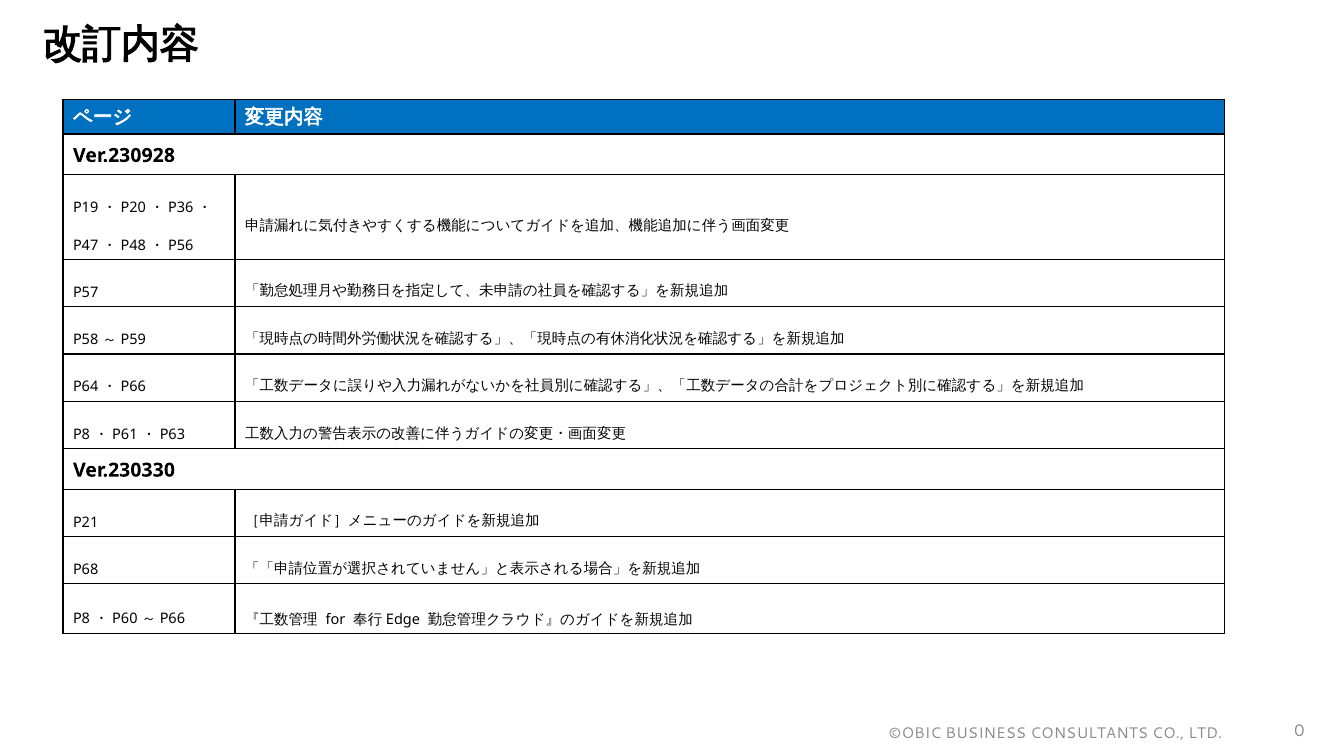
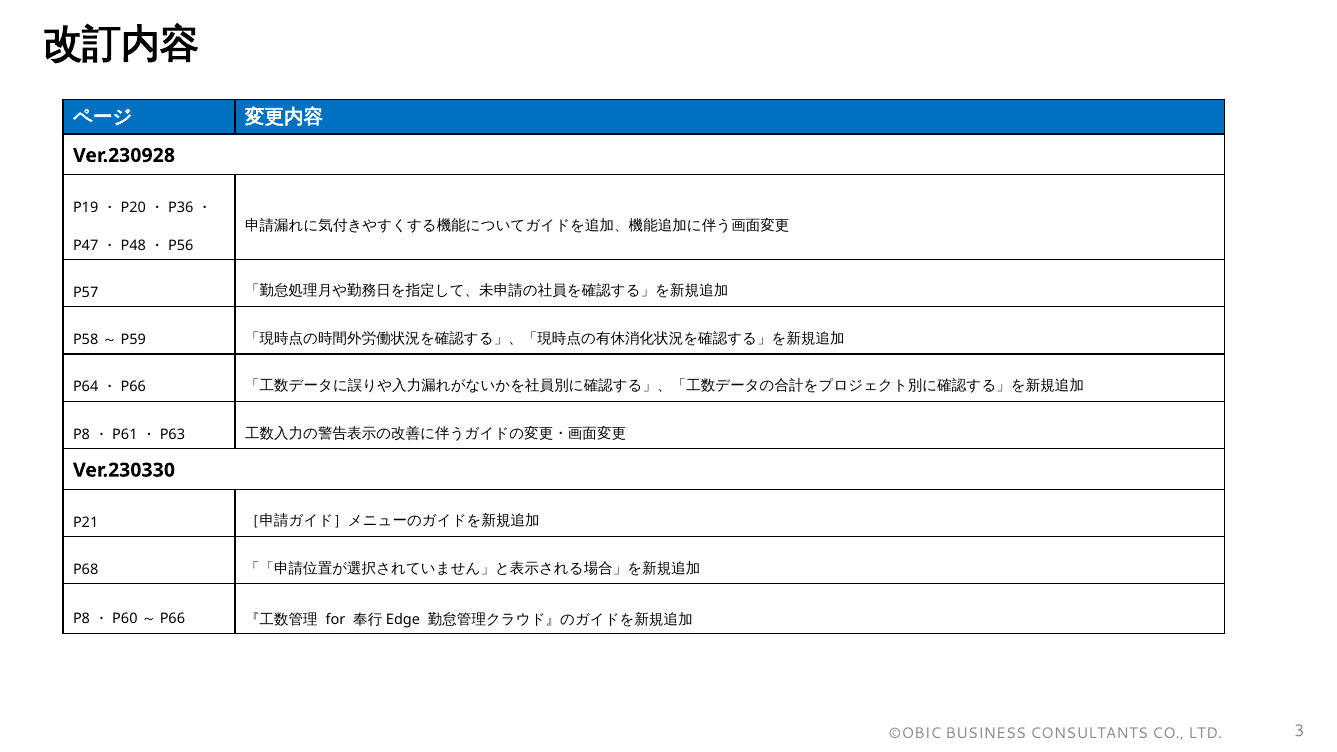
0: 0 -> 3 (1300, 731)
